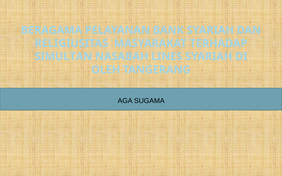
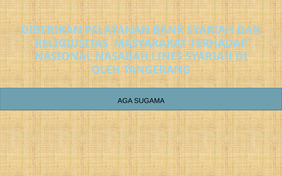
BERAGAMA: BERAGAMA -> DIBERIKAN (51, 30)
SIMULTAN: SIMULTAN -> NASIONAL (63, 57)
